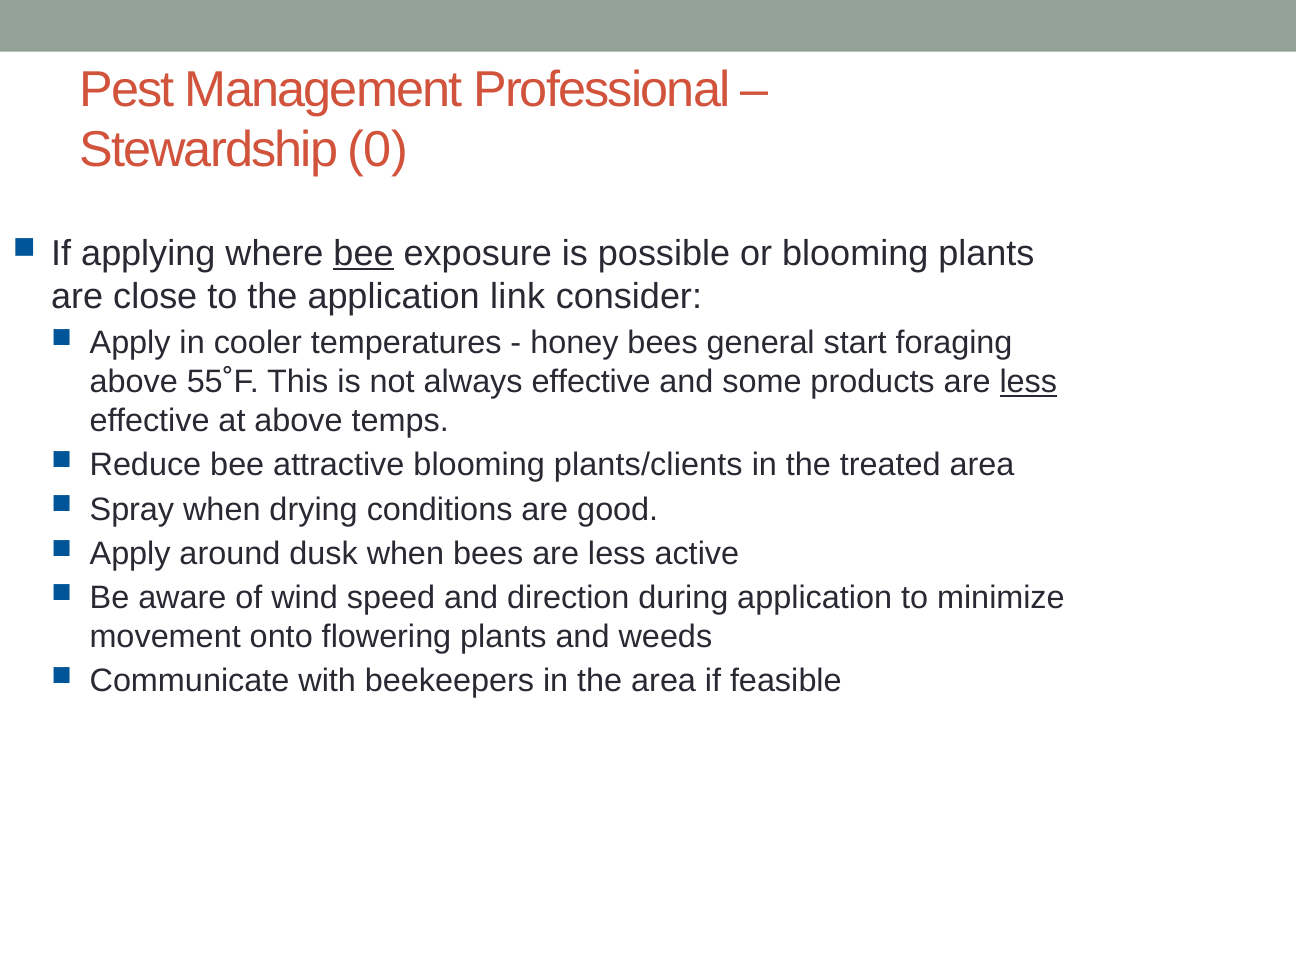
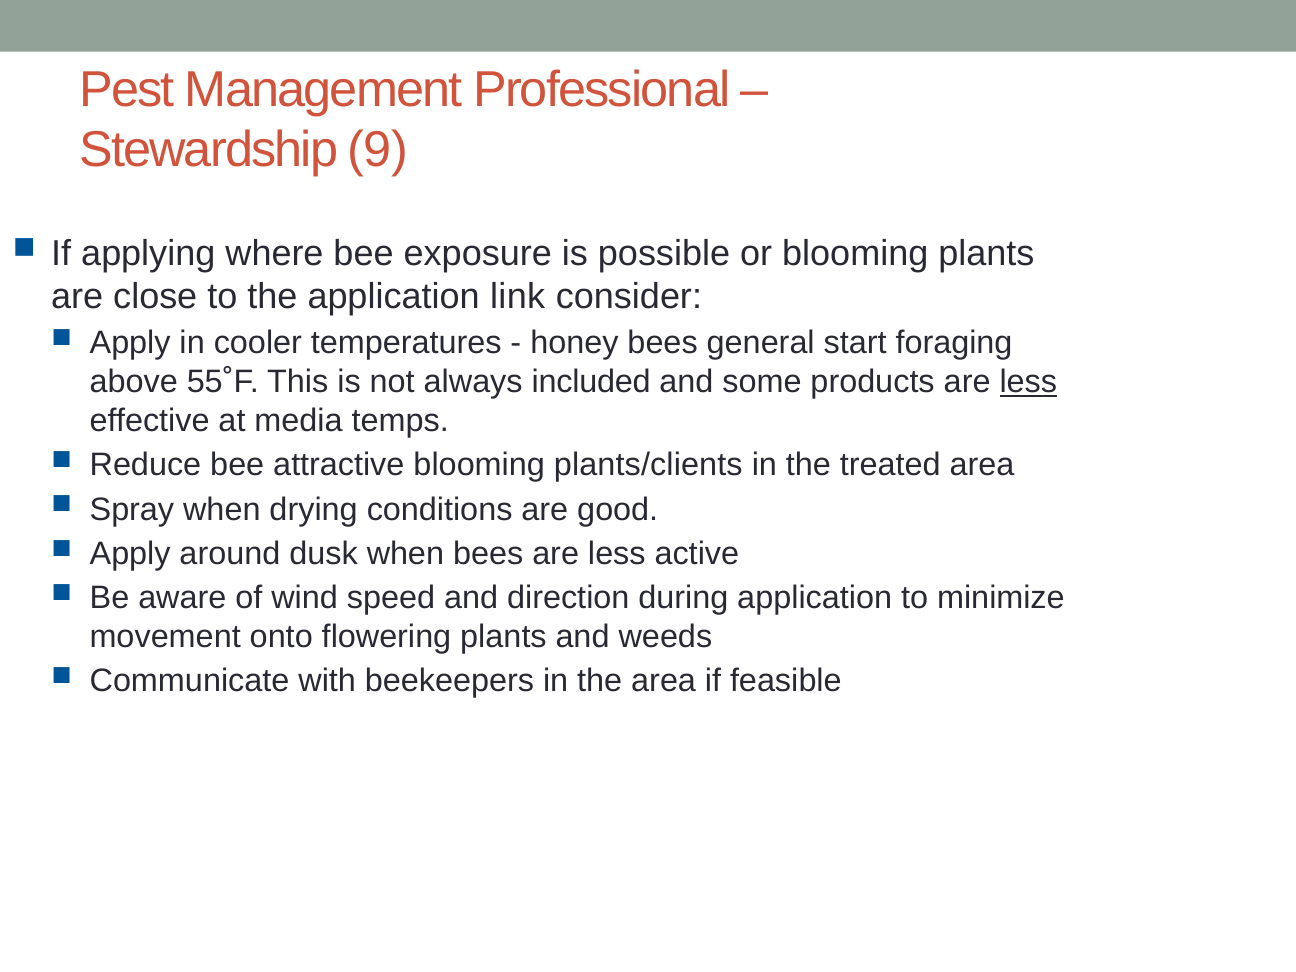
0: 0 -> 9 (378, 150)
bee underline: present -> none (364, 254)
always effective: effective -> included (591, 382)
at above: above -> media (299, 421)
